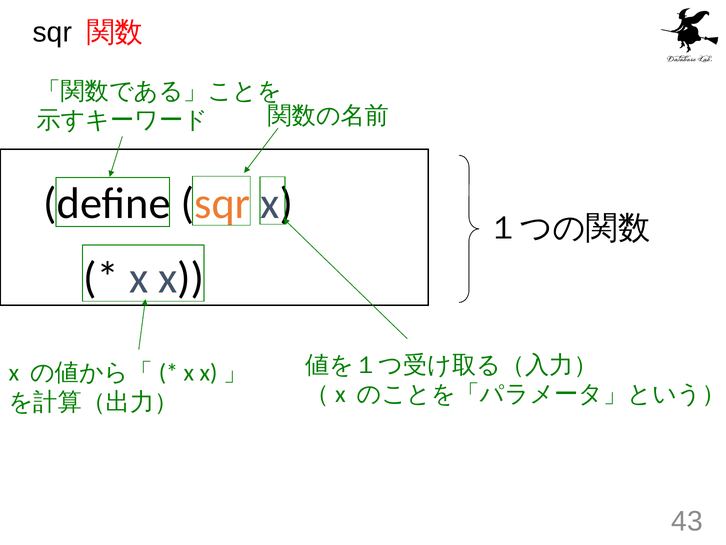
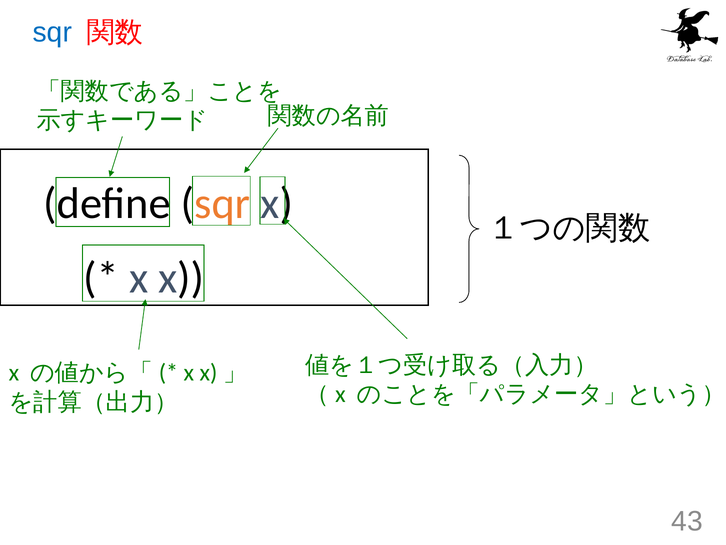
sqr colour: black -> blue (52, 33)
